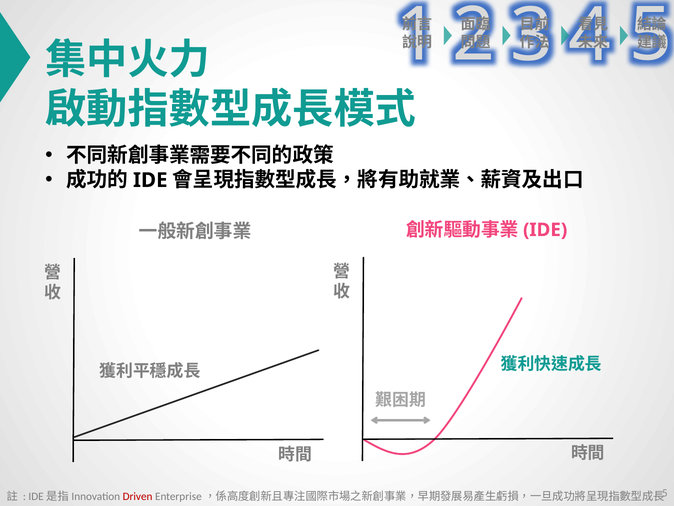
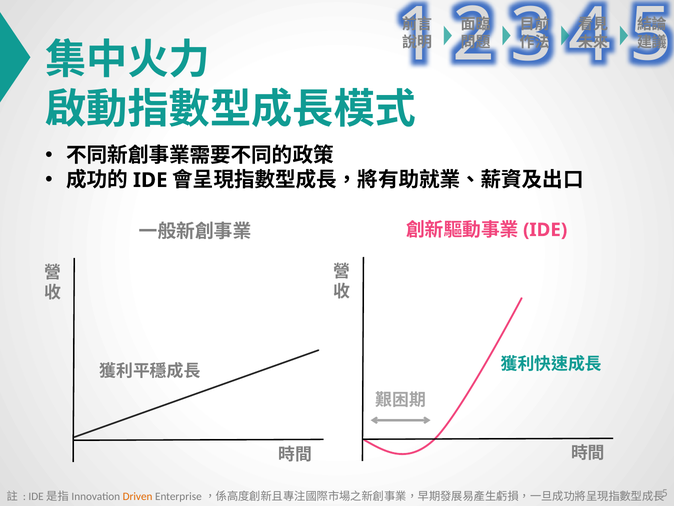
Driven colour: red -> orange (138, 496)
